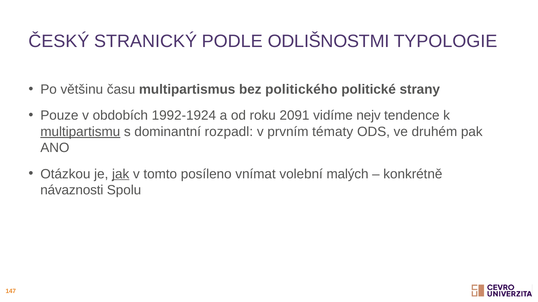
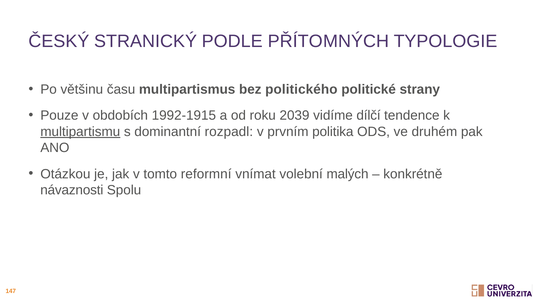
ODLIŠNOSTMI: ODLIŠNOSTMI -> PŘÍTOMNÝCH (328, 41)
1992-1924: 1992-1924 -> 1992-1915 (184, 116)
2091: 2091 -> 2039 (294, 116)
nejv: nejv -> dílčí (369, 116)
tématy: tématy -> politika (333, 132)
jak underline: present -> none (121, 174)
posíleno: posíleno -> reformní (206, 174)
